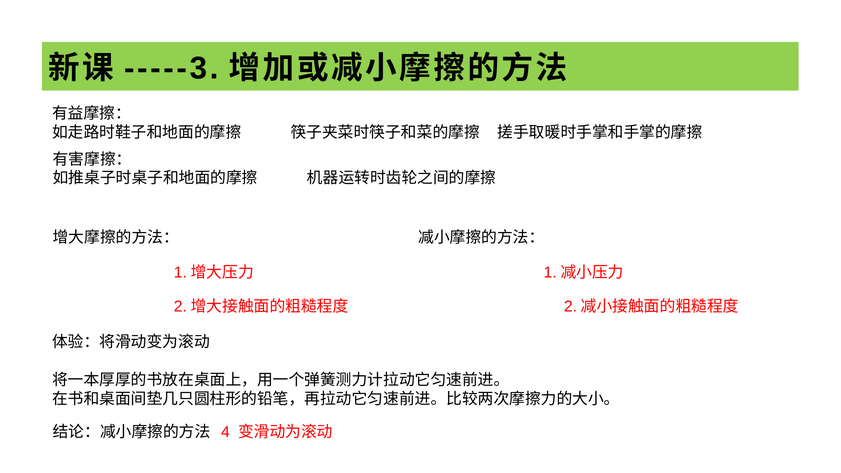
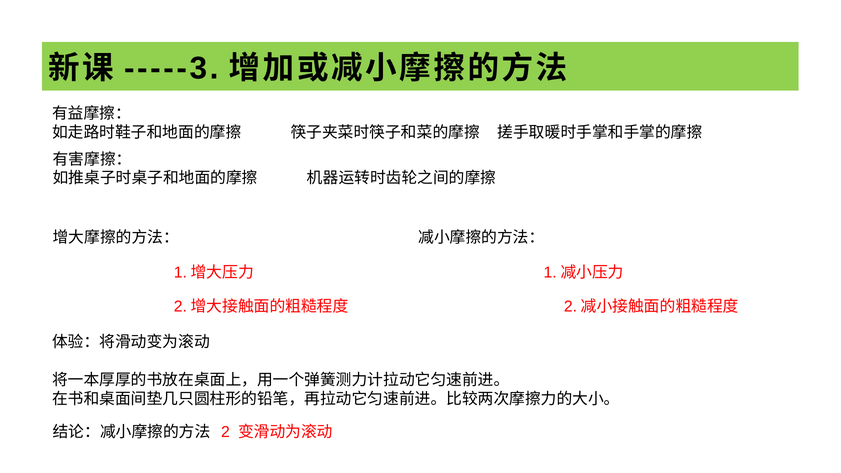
4: 4 -> 2 (225, 432)
